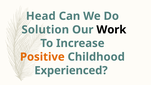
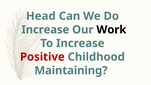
Solution: Solution -> Increase (45, 30)
Positive colour: orange -> red (42, 57)
Experienced: Experienced -> Maintaining (71, 70)
